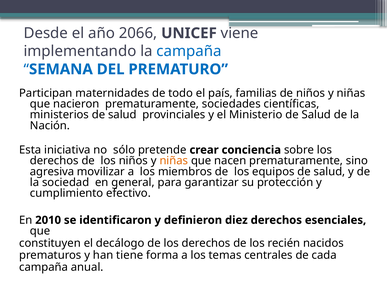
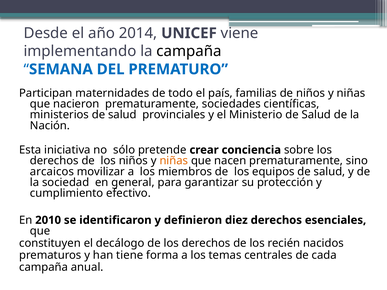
2066: 2066 -> 2014 (138, 33)
campaña colour: blue -> black (189, 51)
agresiva: agresiva -> arcaicos (52, 172)
